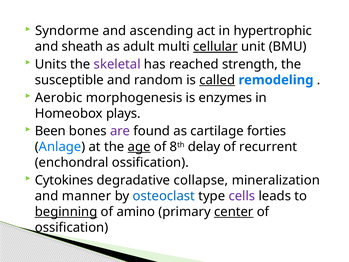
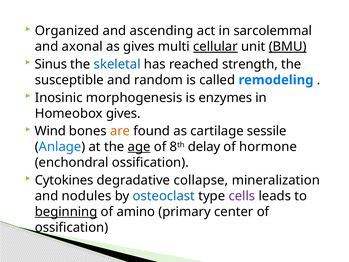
Syndorme: Syndorme -> Organized (67, 31)
hypertrophic: hypertrophic -> sarcolemmal (273, 31)
sheath: sheath -> axonal (82, 47)
as adult: adult -> gives (139, 47)
BMU underline: none -> present (288, 47)
Units: Units -> Sinus (51, 64)
skeletal colour: purple -> blue (117, 64)
called underline: present -> none (217, 80)
Aerobic: Aerobic -> Inosinic (59, 98)
Homeobox plays: plays -> gives (123, 113)
Been: Been -> Wind (50, 131)
are colour: purple -> orange (120, 131)
forties: forties -> sessile (267, 131)
recurrent: recurrent -> hormone (268, 147)
manner: manner -> nodules (87, 196)
center underline: present -> none (234, 212)
